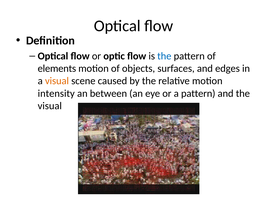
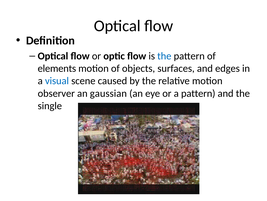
visual colour: orange -> blue (57, 81)
intensity: intensity -> observer (56, 93)
between: between -> gaussian (108, 93)
visual: visual -> single (50, 105)
